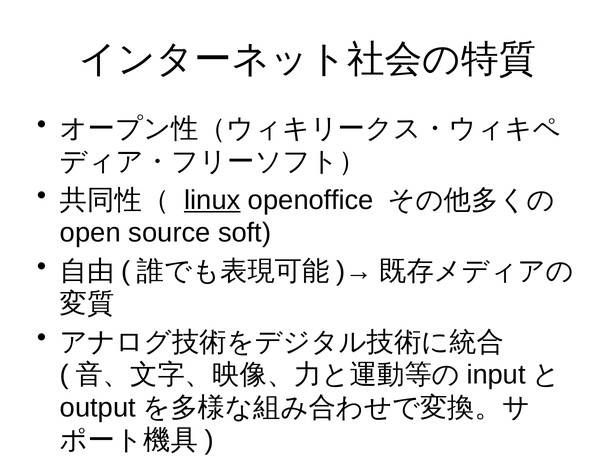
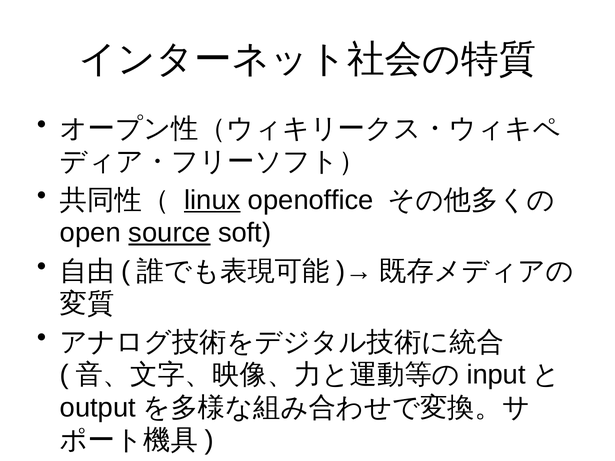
source underline: none -> present (169, 233)
